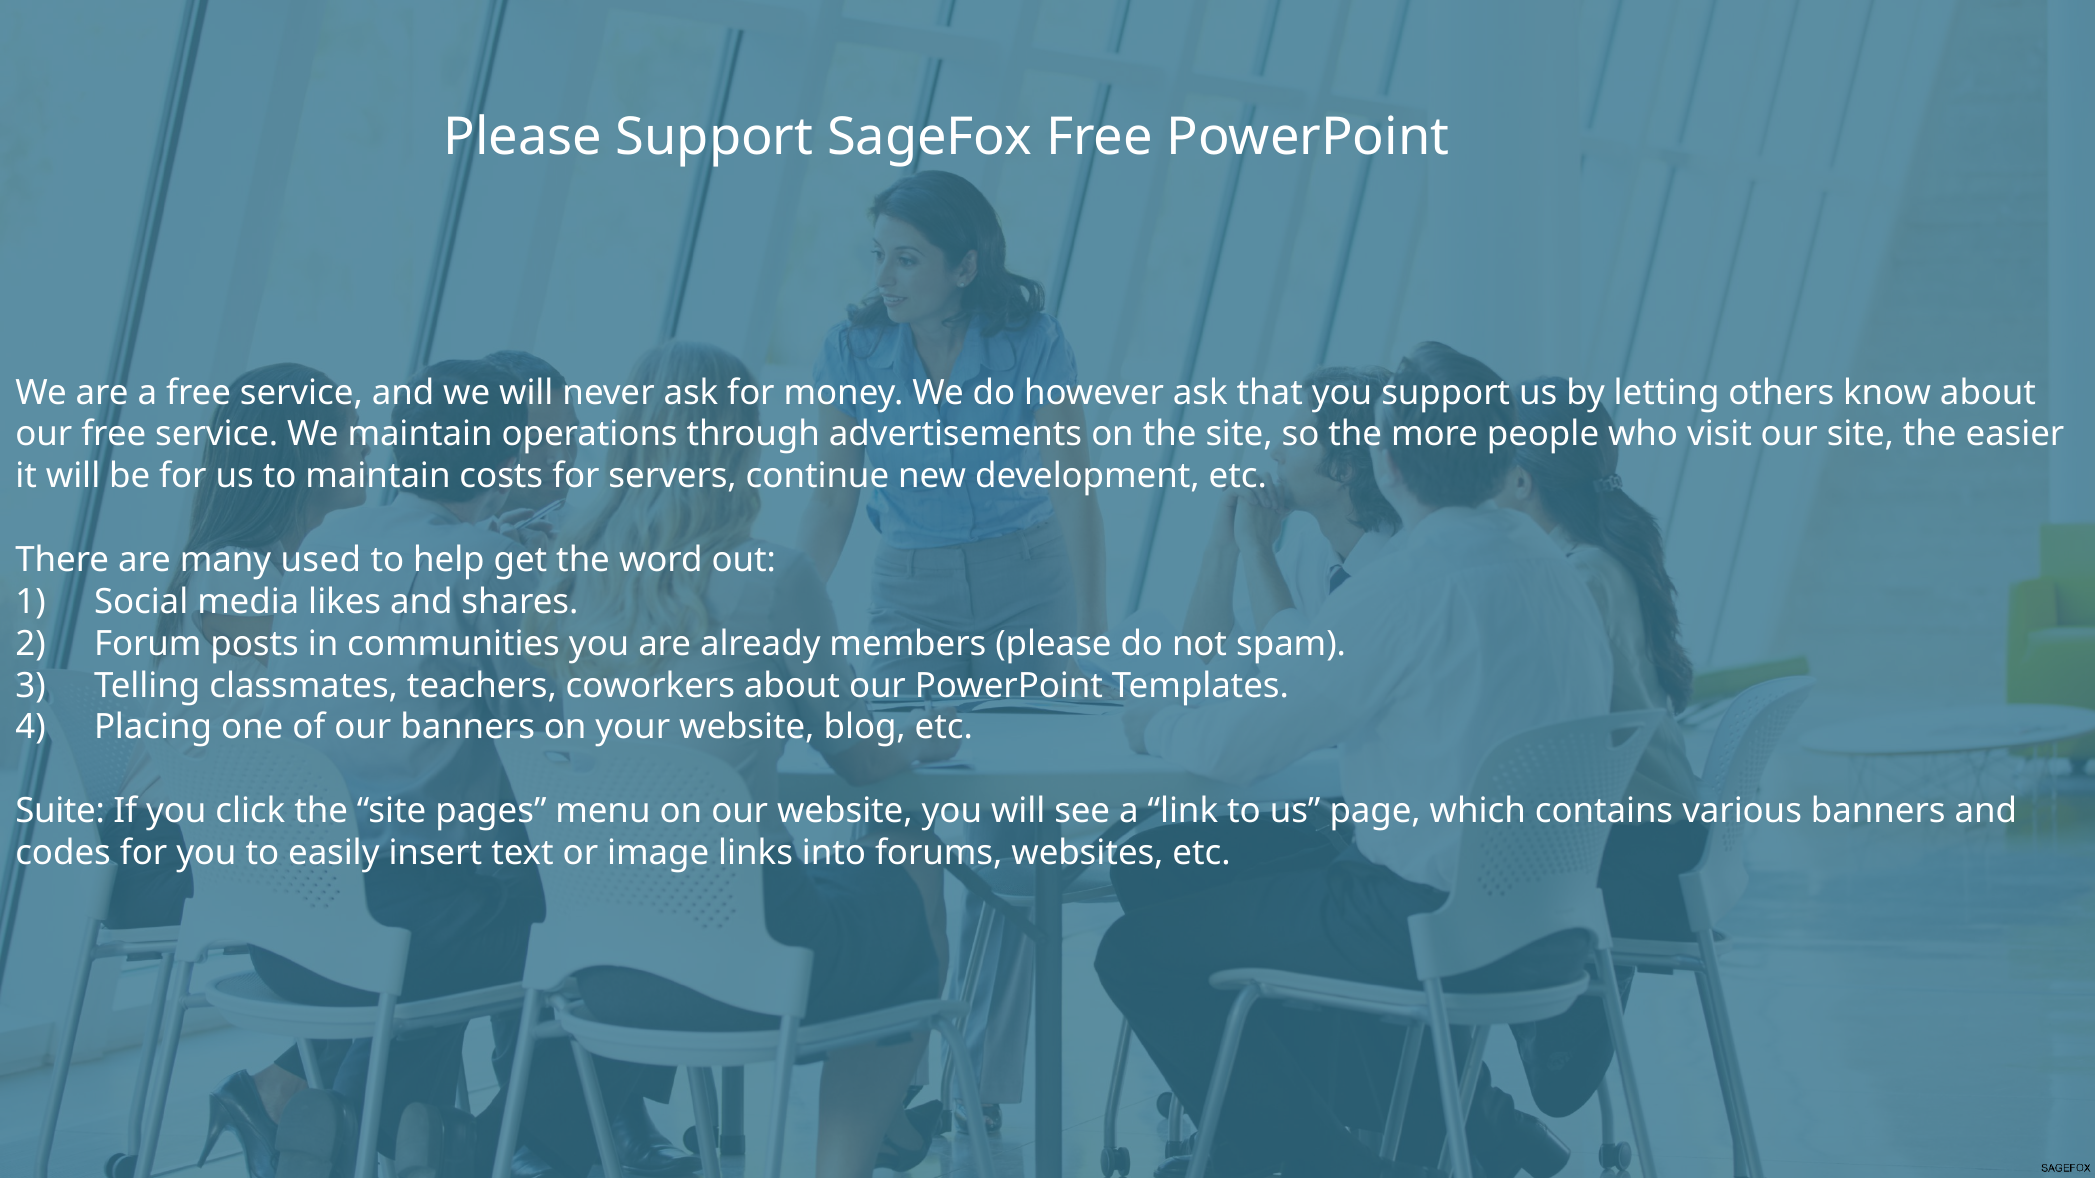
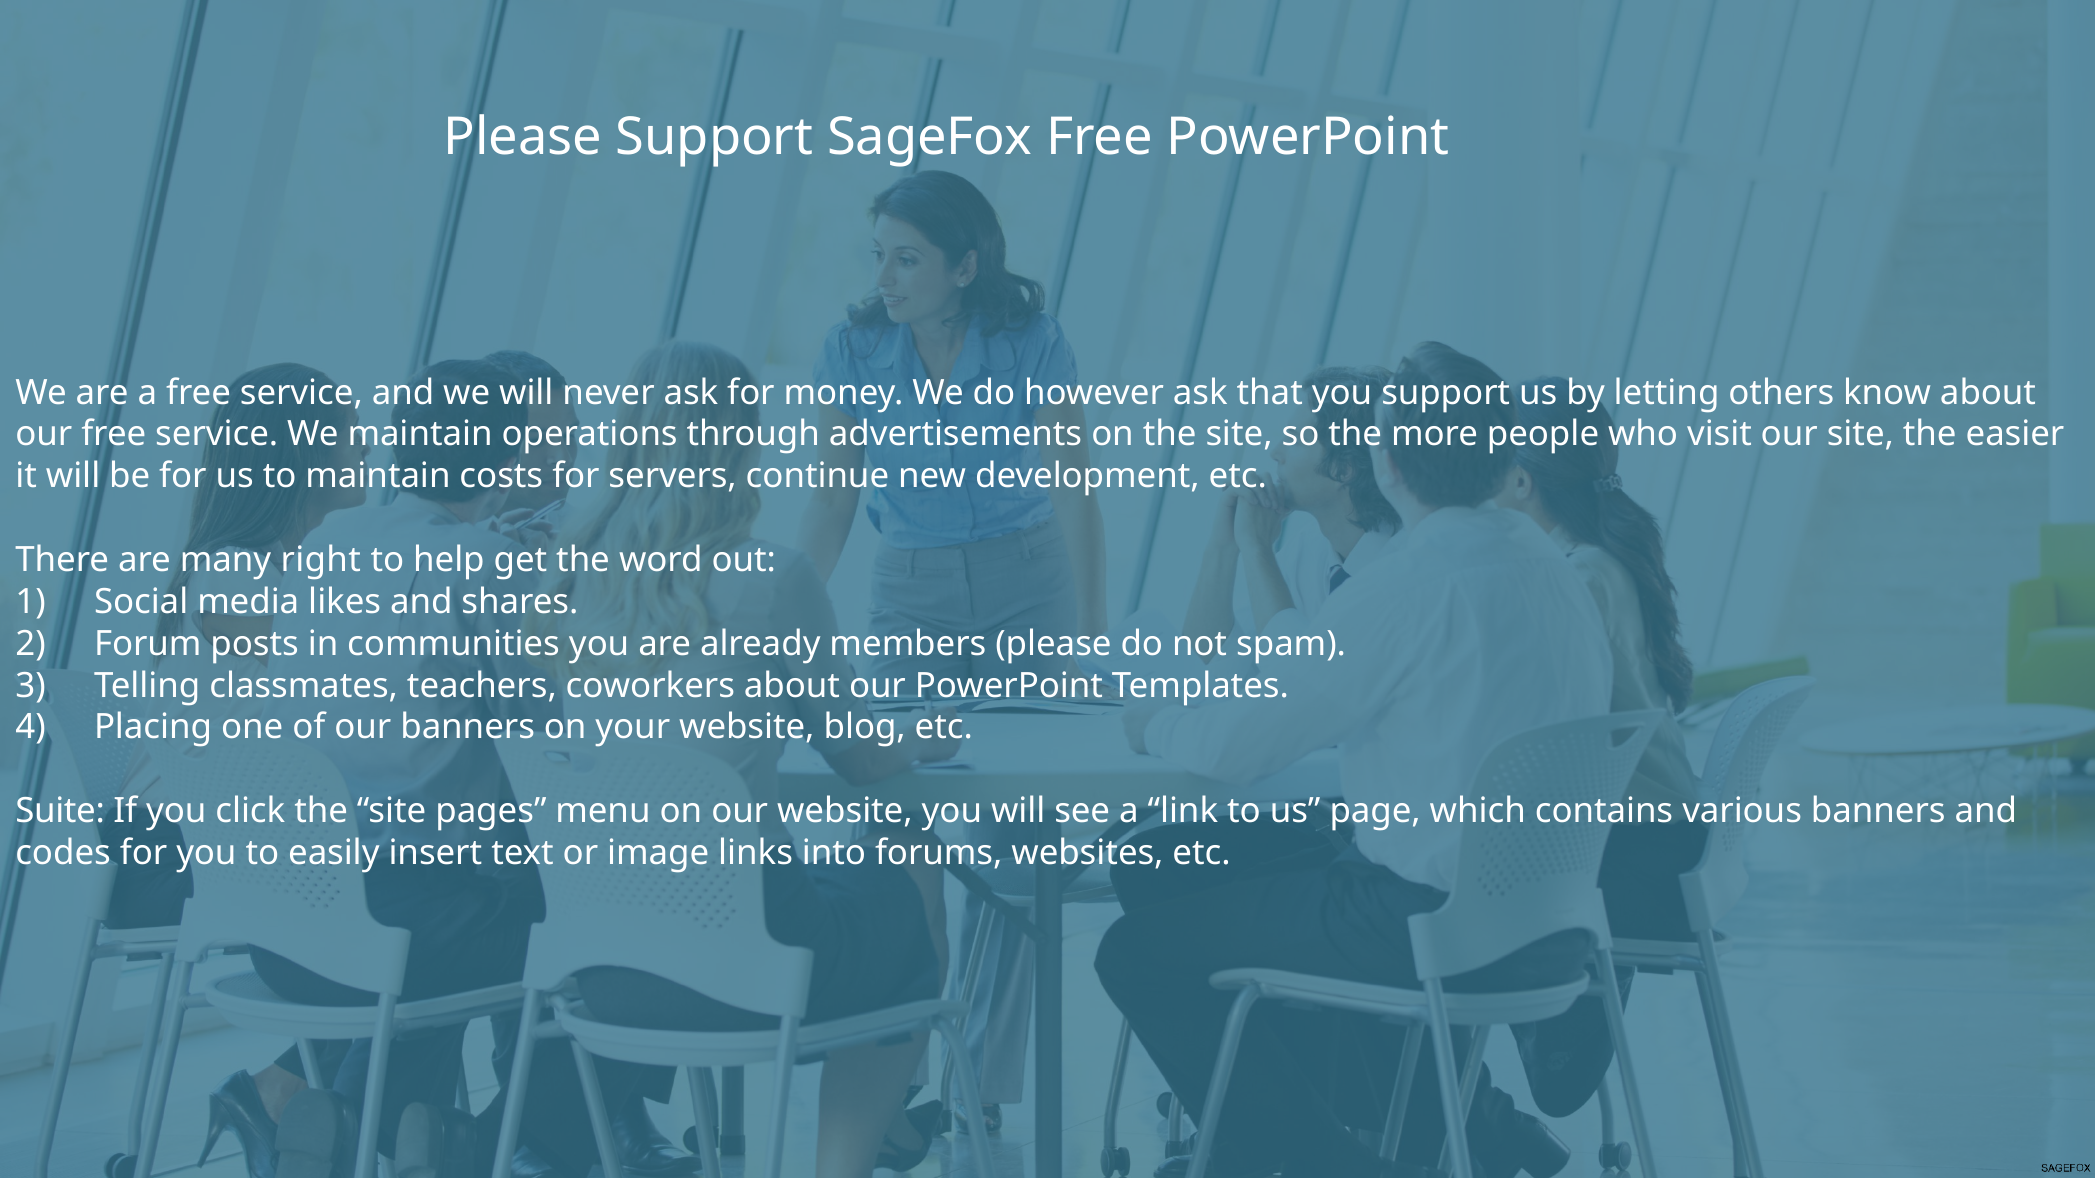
used: used -> right (321, 560)
